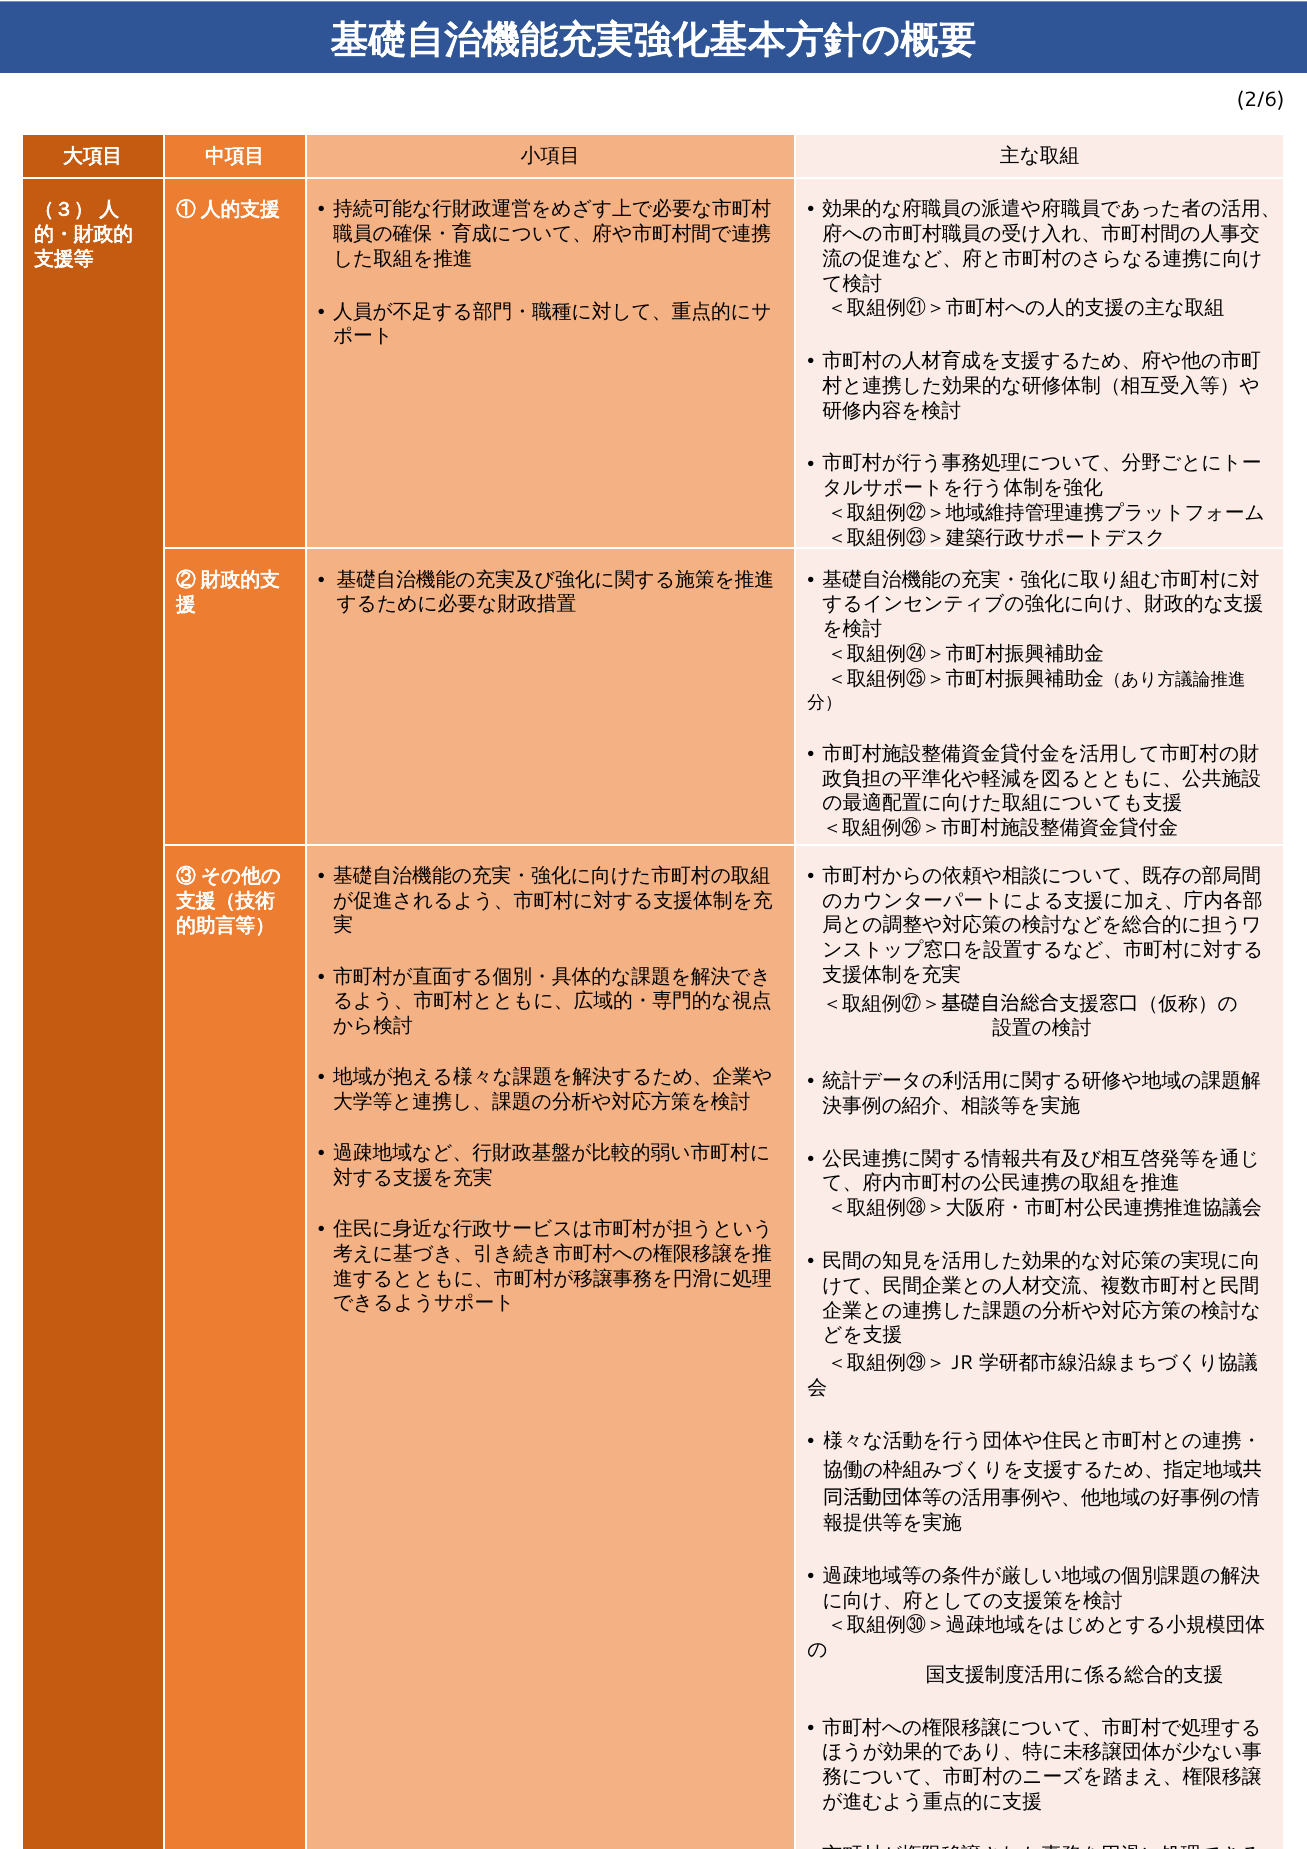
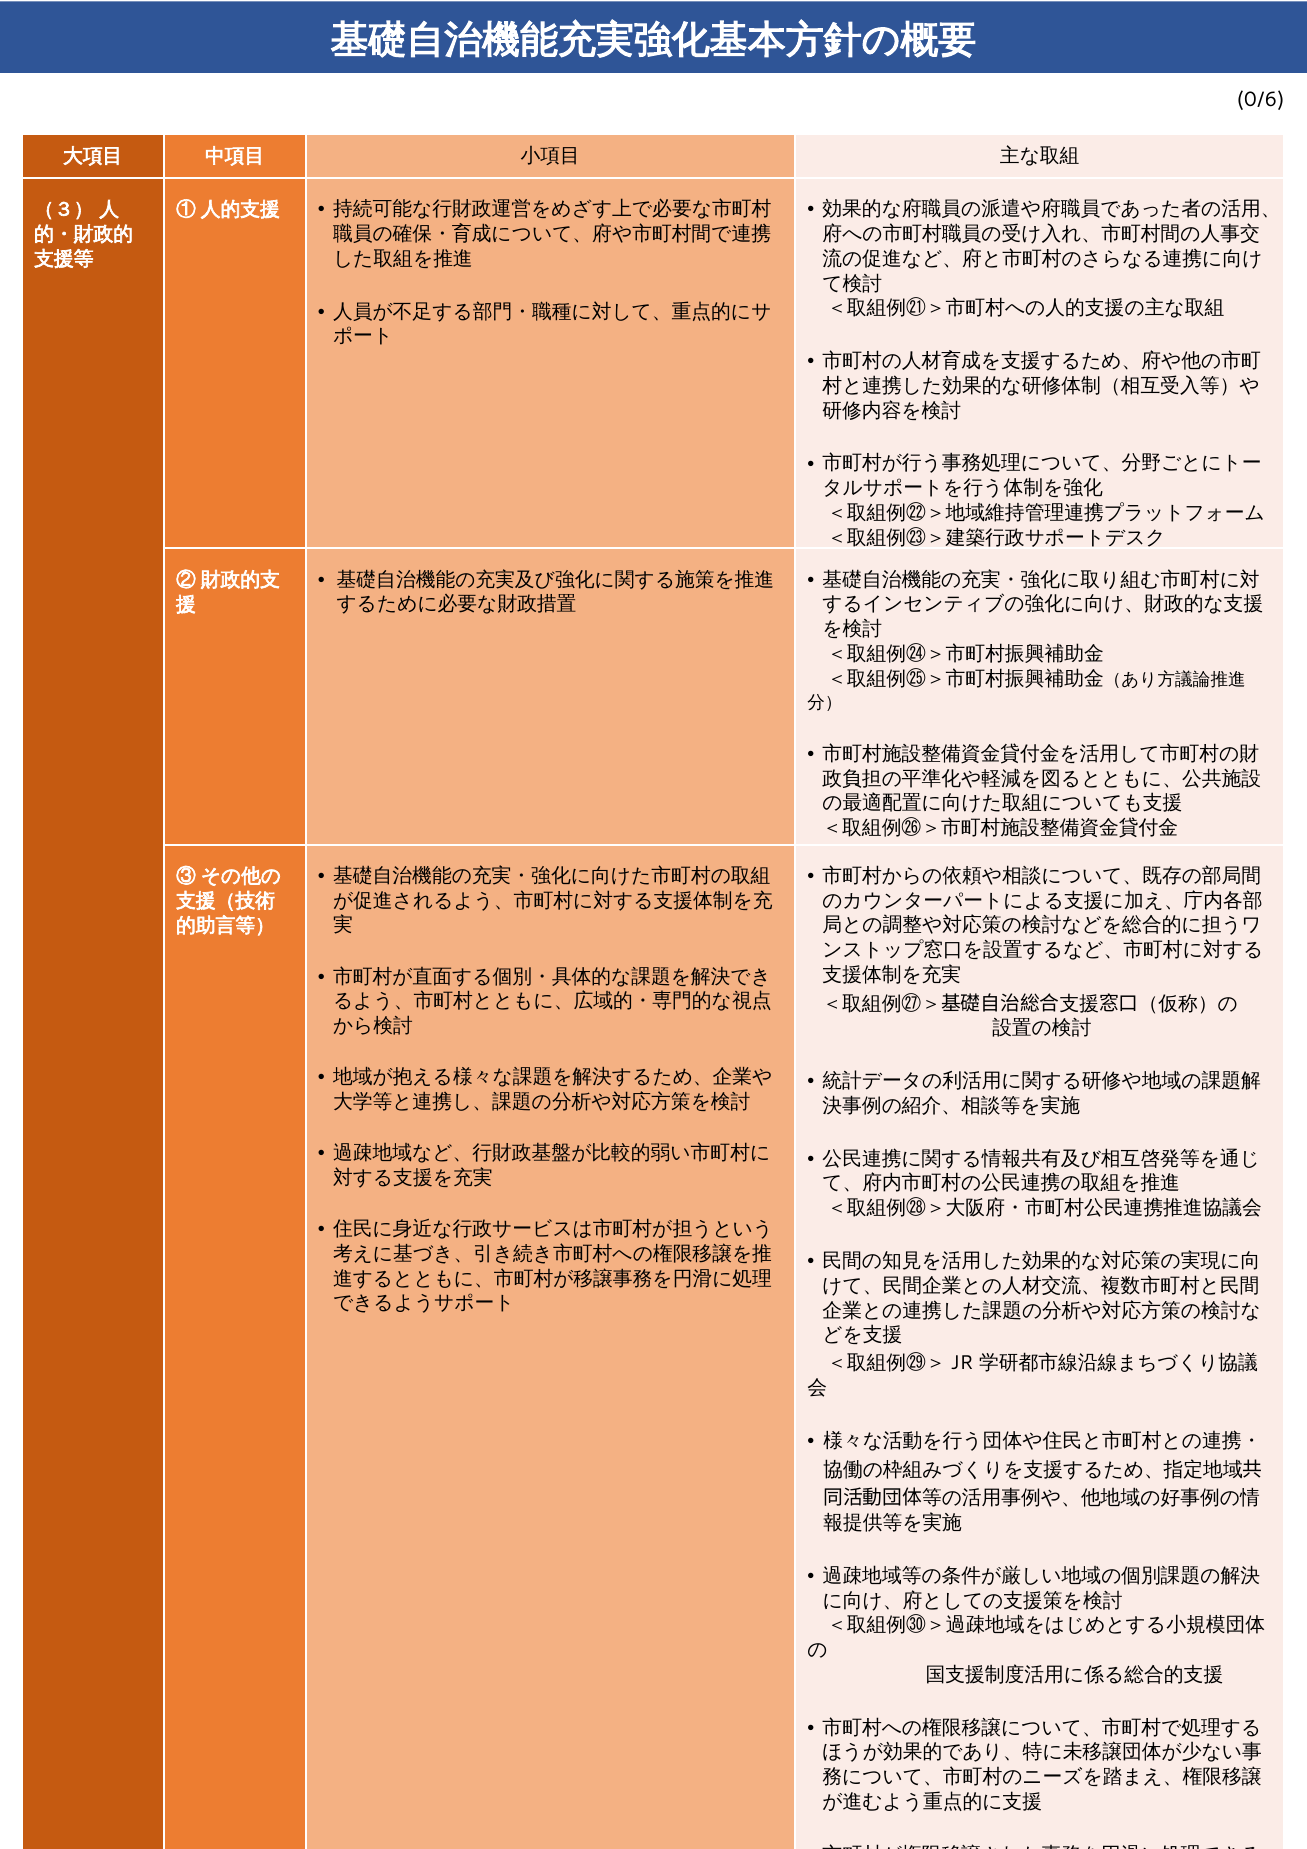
2/6: 2/6 -> 0/6 (1261, 100)
